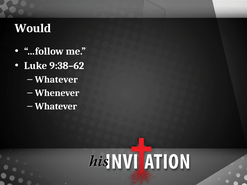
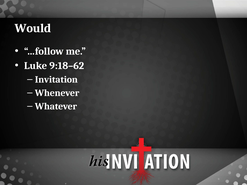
9:38–62: 9:38–62 -> 9:18–62 (67, 66)
Whatever: Whatever -> Invitation (56, 80)
